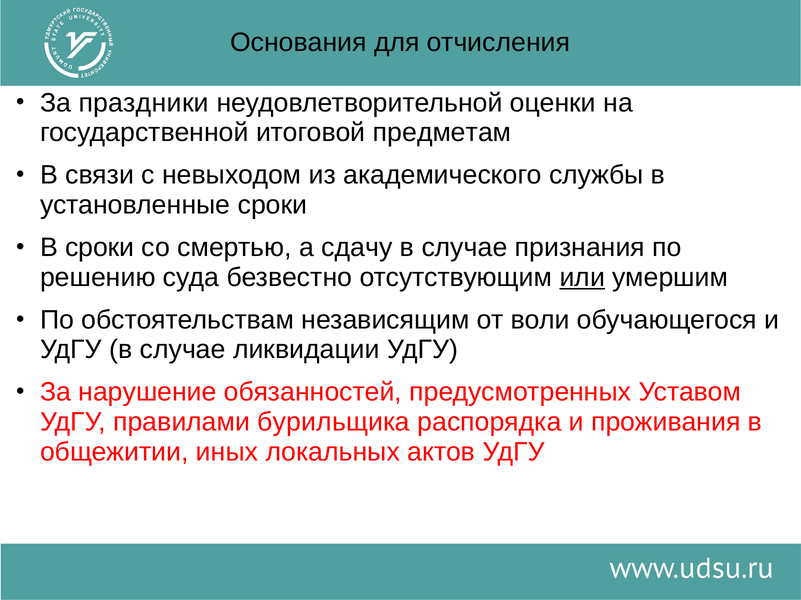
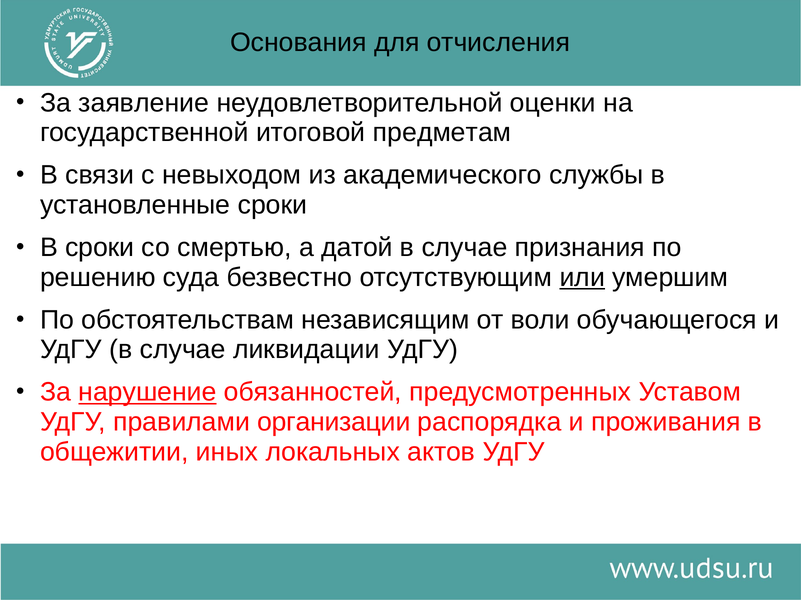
праздники: праздники -> заявление (144, 103)
сдачу: сдачу -> датой (357, 248)
нарушение underline: none -> present (148, 393)
бурильщика: бурильщика -> организации (334, 422)
